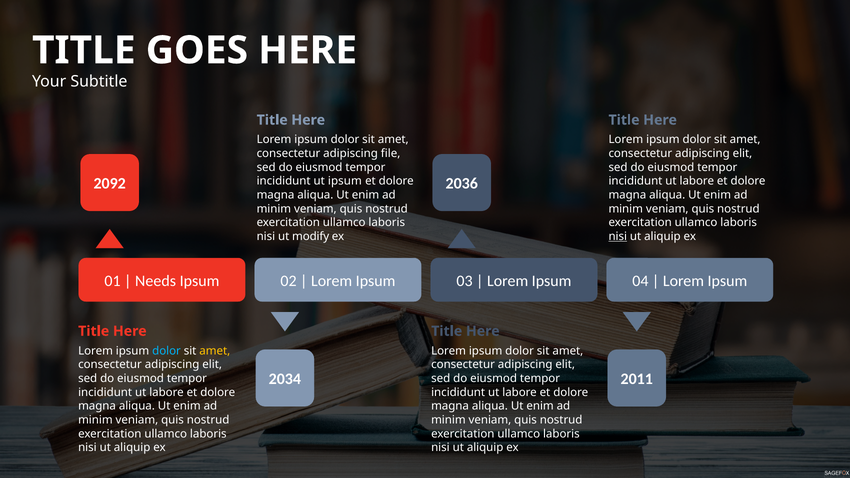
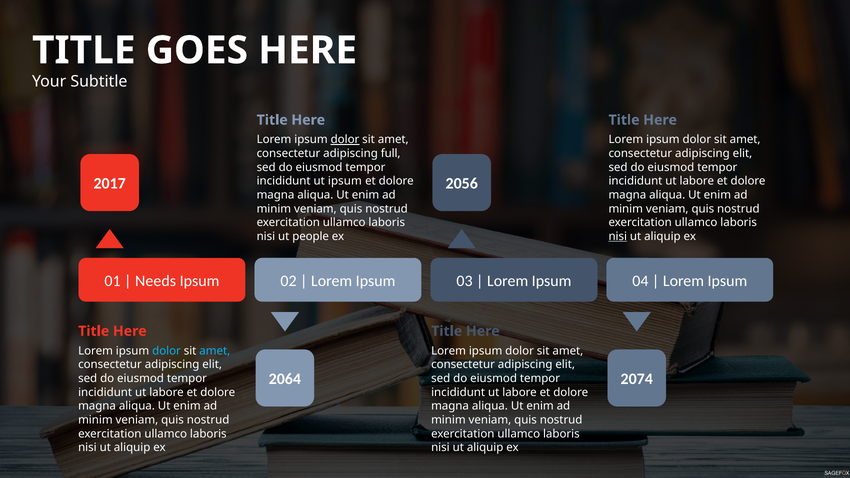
dolor underline: none -> present (345, 140)
file: file -> full (391, 153)
2092: 2092 -> 2017 (110, 184)
2036: 2036 -> 2056 (462, 184)
modify: modify -> people (311, 236)
amet colour: yellow -> light blue (215, 351)
2034: 2034 -> 2064 (285, 379)
2011: 2011 -> 2074 (637, 379)
